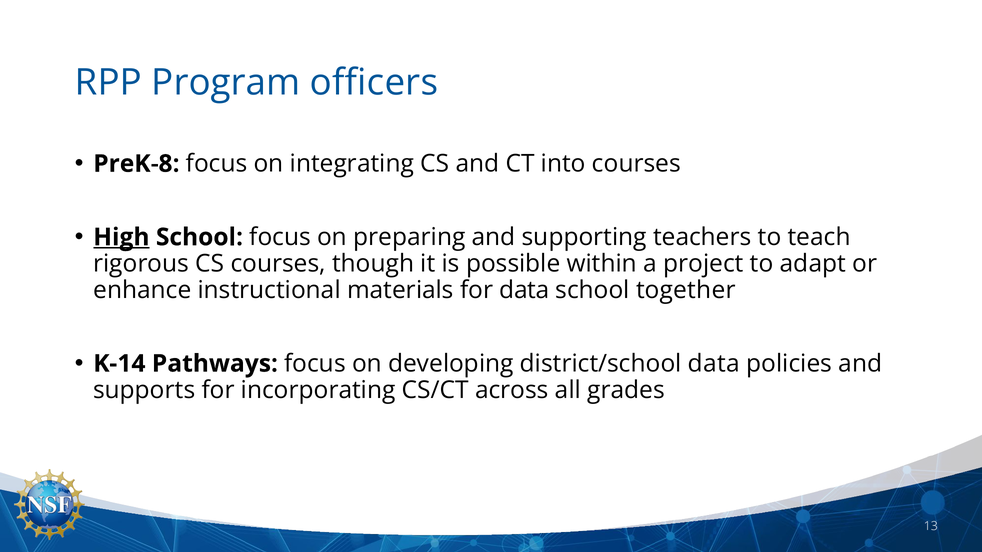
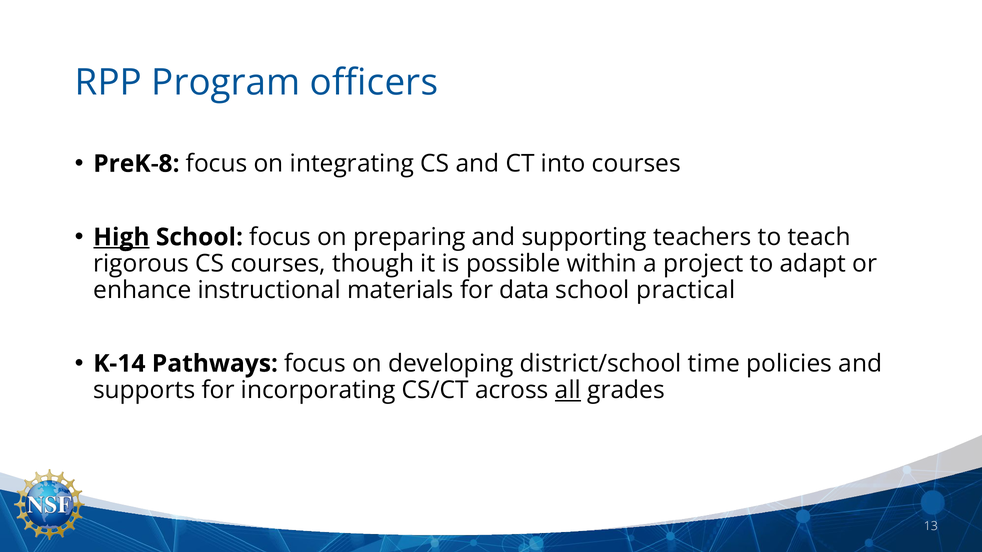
together: together -> practical (686, 290)
district/school data: data -> time (714, 364)
all underline: none -> present (568, 390)
